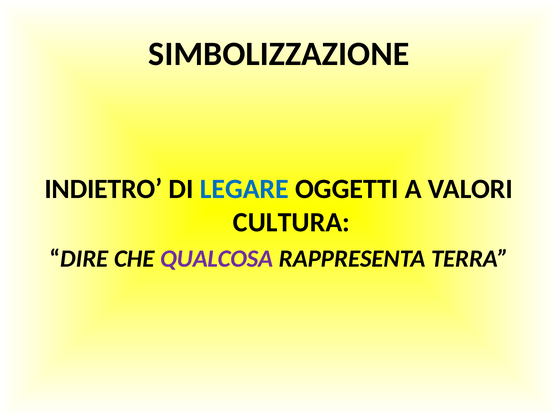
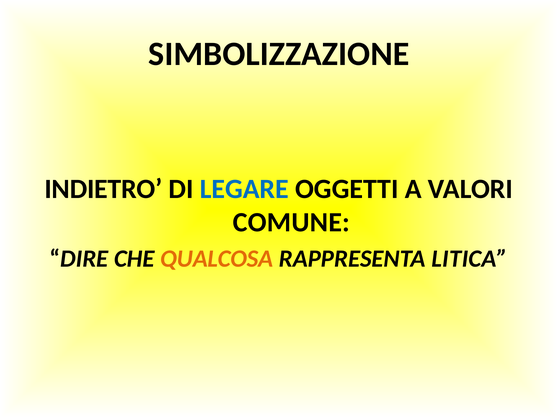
CULTURA: CULTURA -> COMUNE (291, 223)
QUALCOSA colour: purple -> orange (217, 259)
TERRA: TERRA -> LITICA (470, 259)
